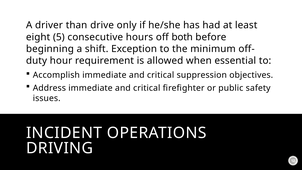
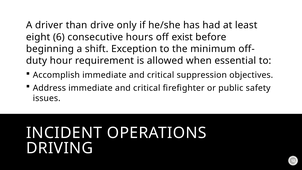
5: 5 -> 6 (59, 37)
both: both -> exist (182, 37)
